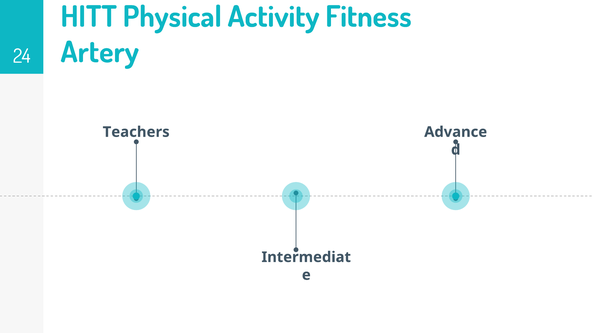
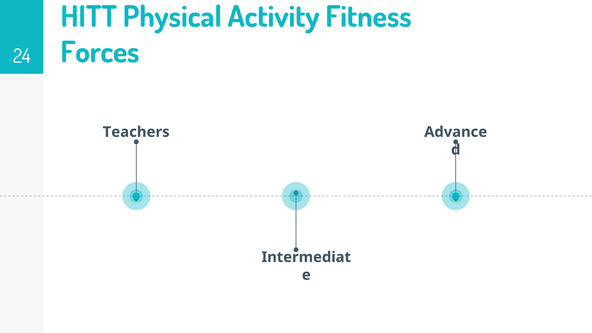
Artery: Artery -> Forces (100, 53)
